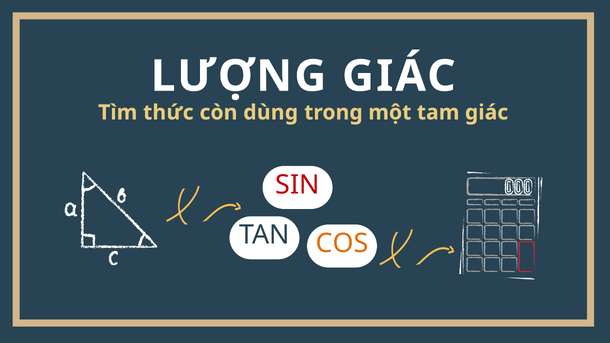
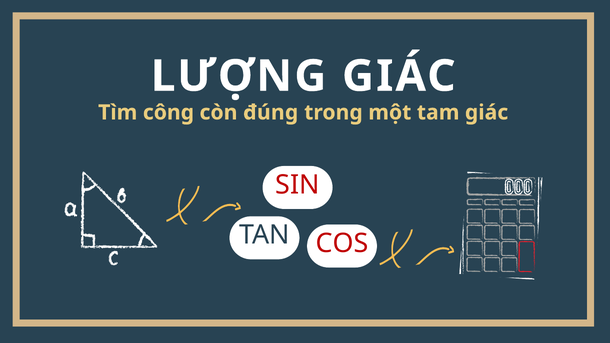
thức: thức -> công (168, 113)
dùng: dùng -> đúng (271, 113)
COS colour: orange -> red (342, 243)
